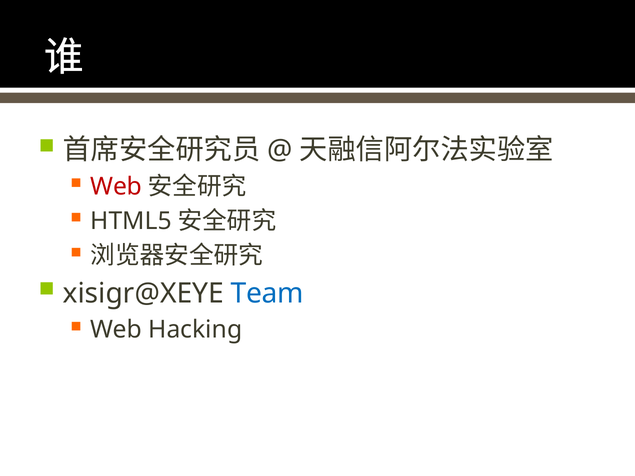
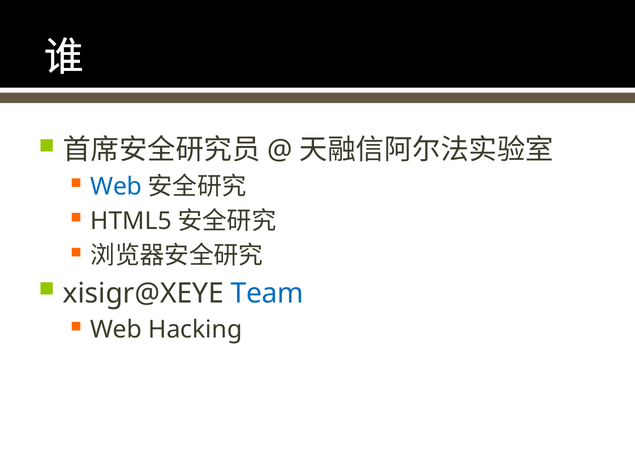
Web colour: red -> blue (116, 187)
